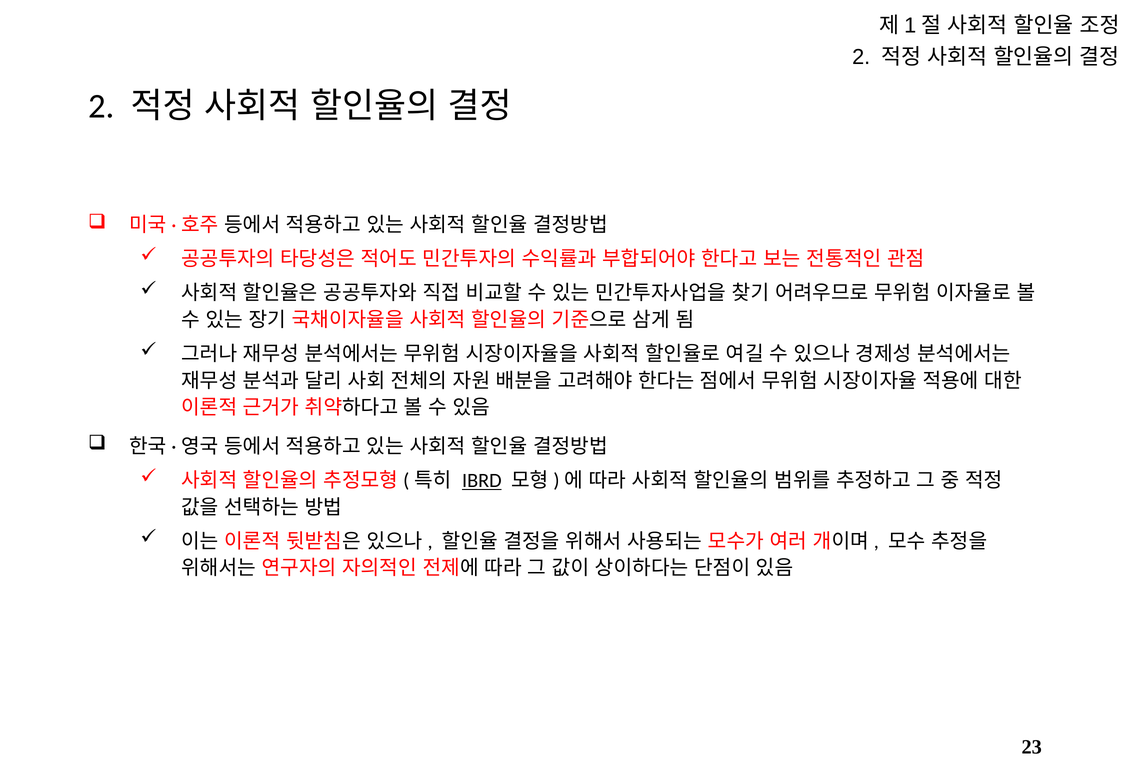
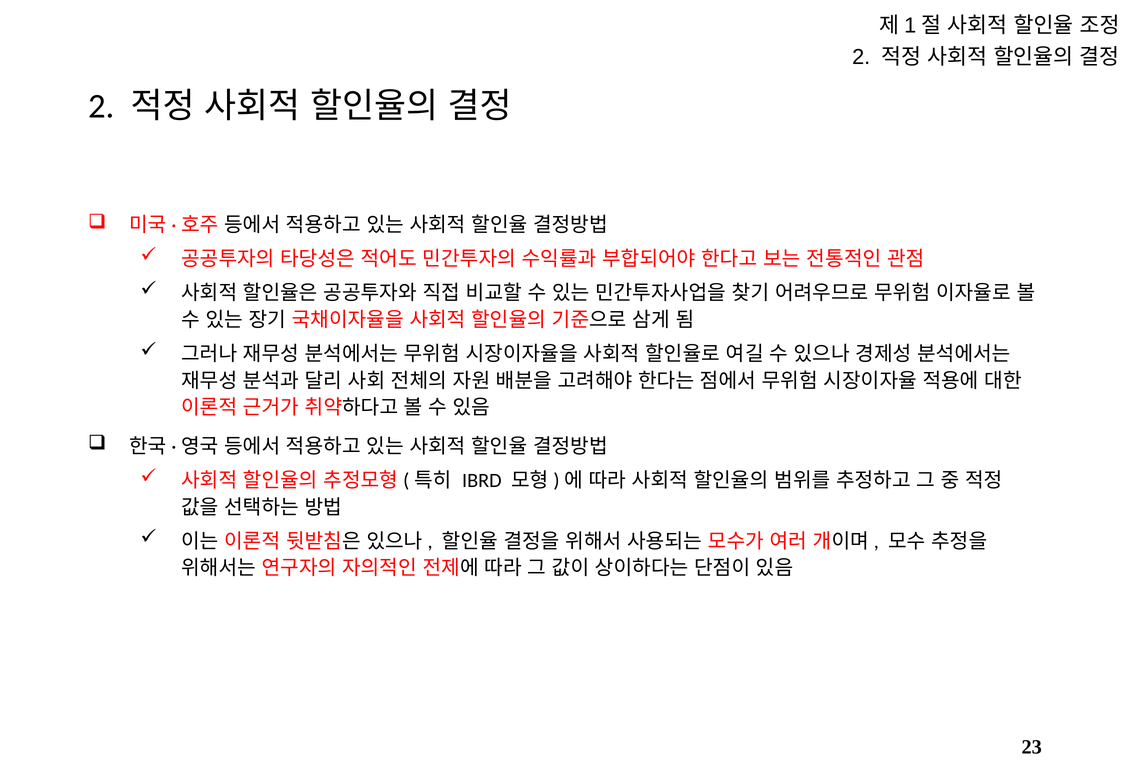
IBRD underline: present -> none (482, 481)
